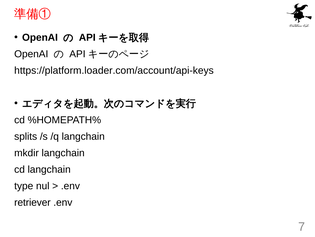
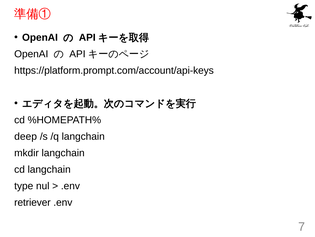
https://platform.loader.com/account/api-keys: https://platform.loader.com/account/api-keys -> https://platform.prompt.com/account/api-keys (114, 70)
splits: splits -> deep (26, 136)
